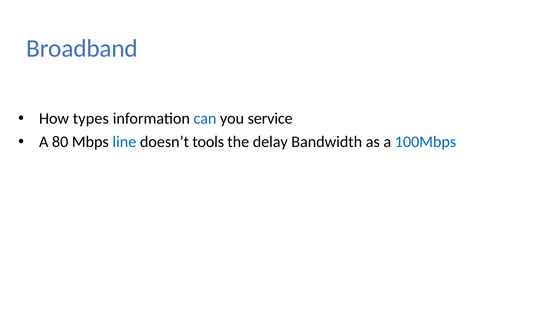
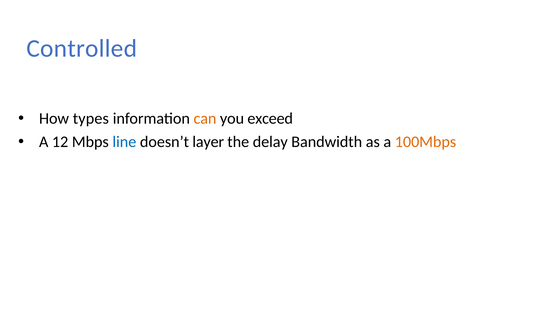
Broadband: Broadband -> Controlled (82, 48)
can colour: blue -> orange (205, 119)
service: service -> exceed (270, 119)
80: 80 -> 12 (60, 142)
tools: tools -> layer (208, 142)
100Mbps colour: blue -> orange (426, 142)
